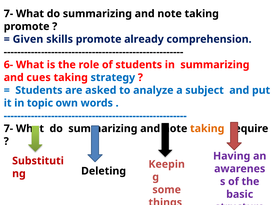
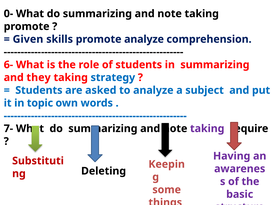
7-: 7- -> 0- (8, 14)
promote already: already -> analyze (144, 39)
cues: cues -> they (39, 77)
taking colour: orange -> purple (207, 128)
